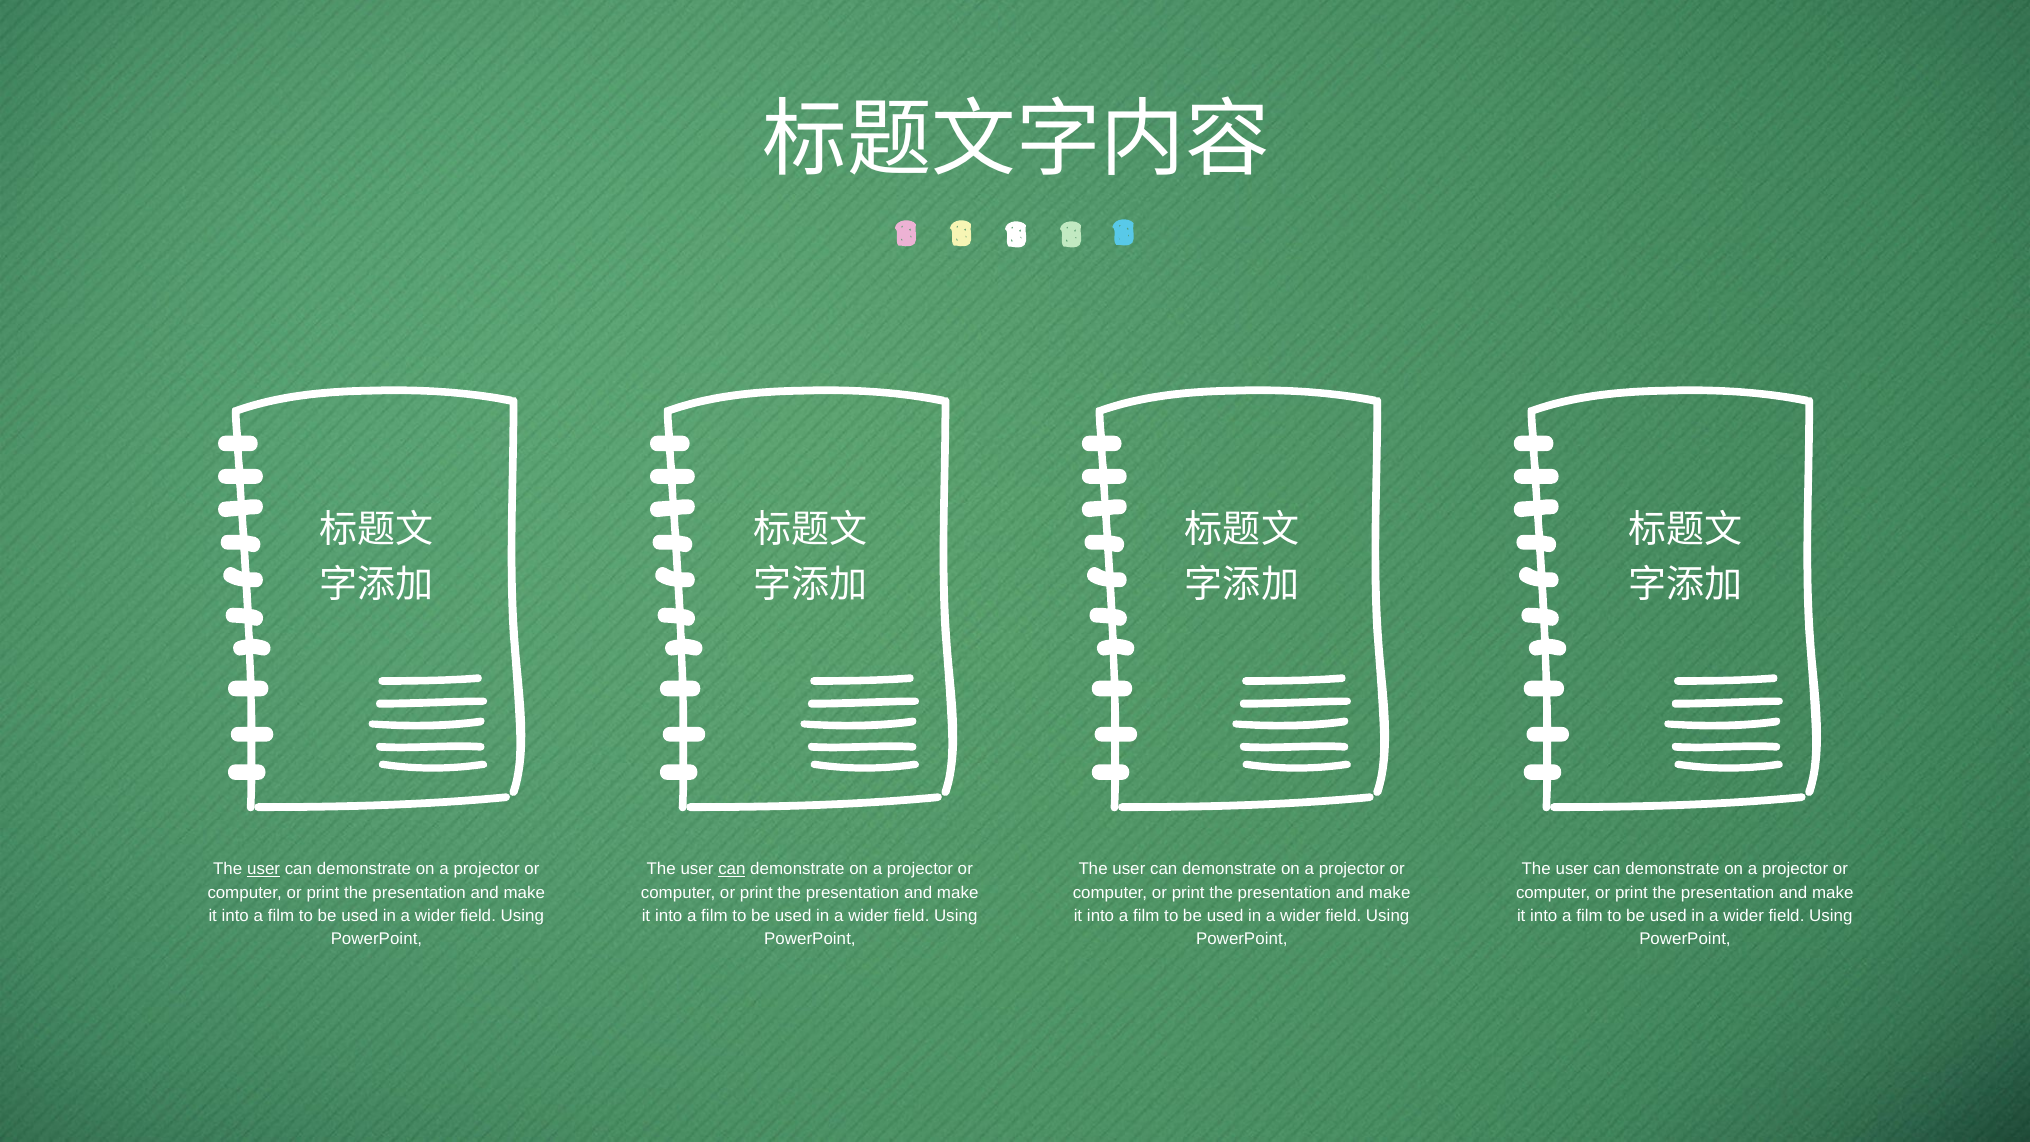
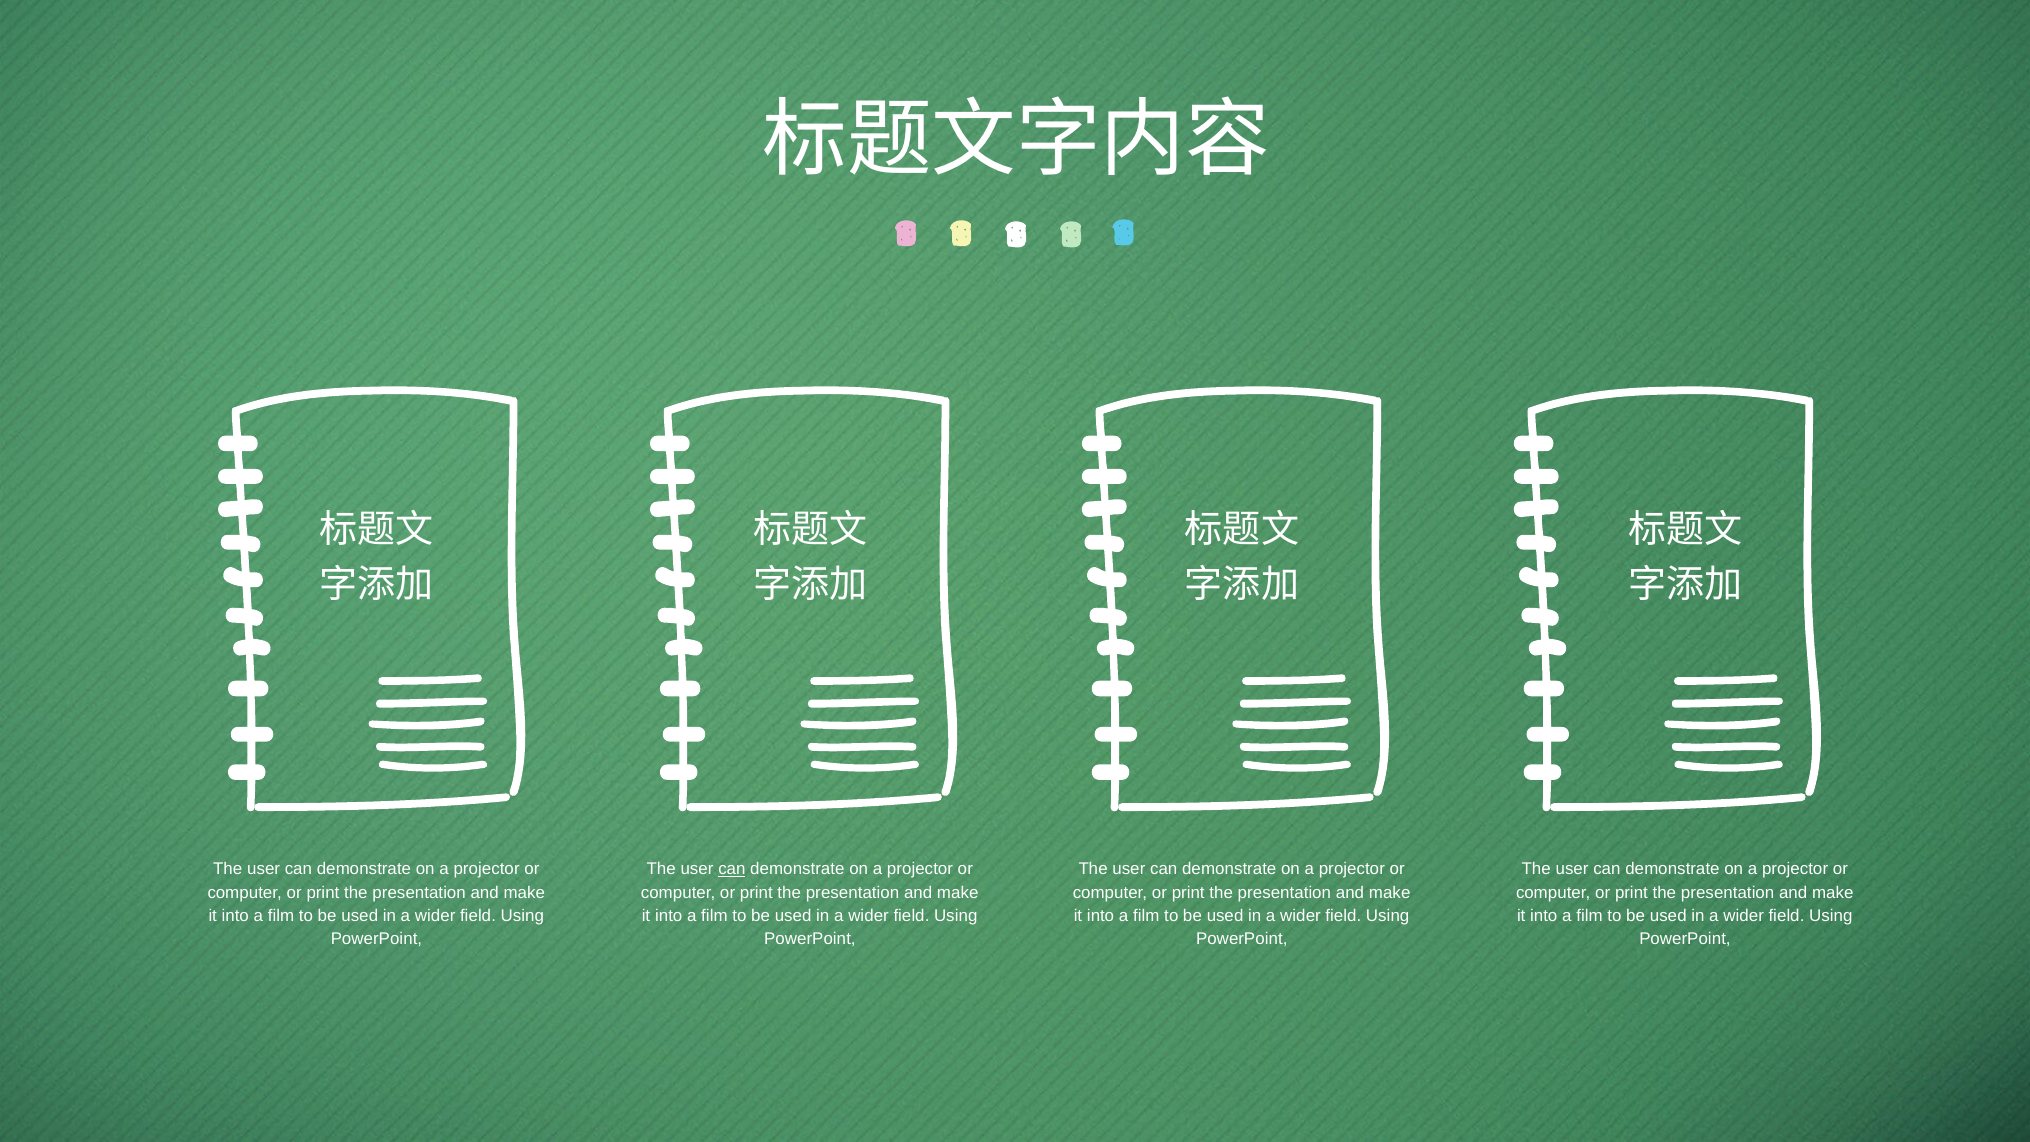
user underline: present -> none (264, 869)
